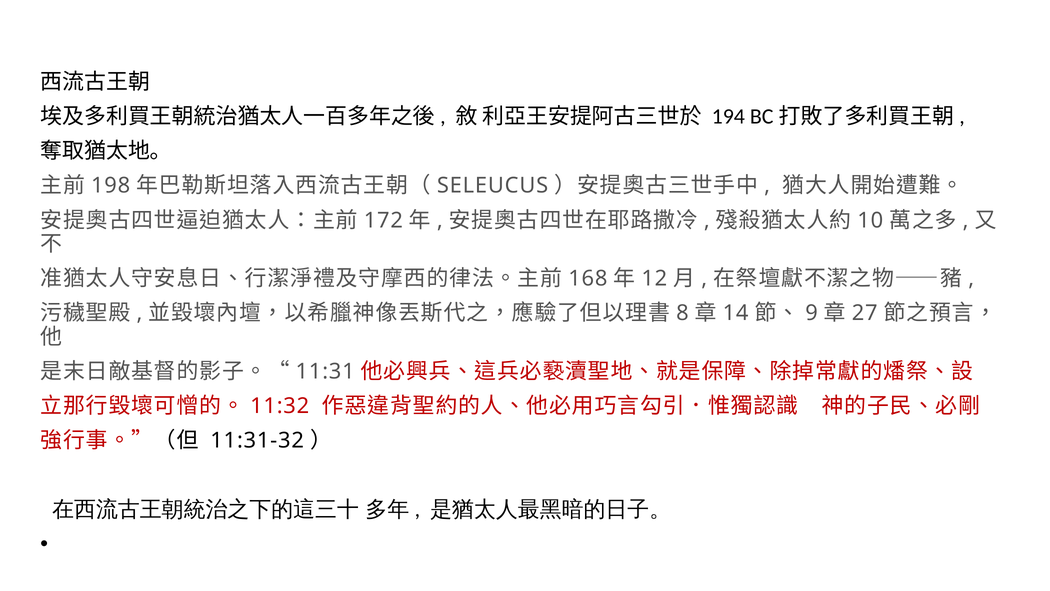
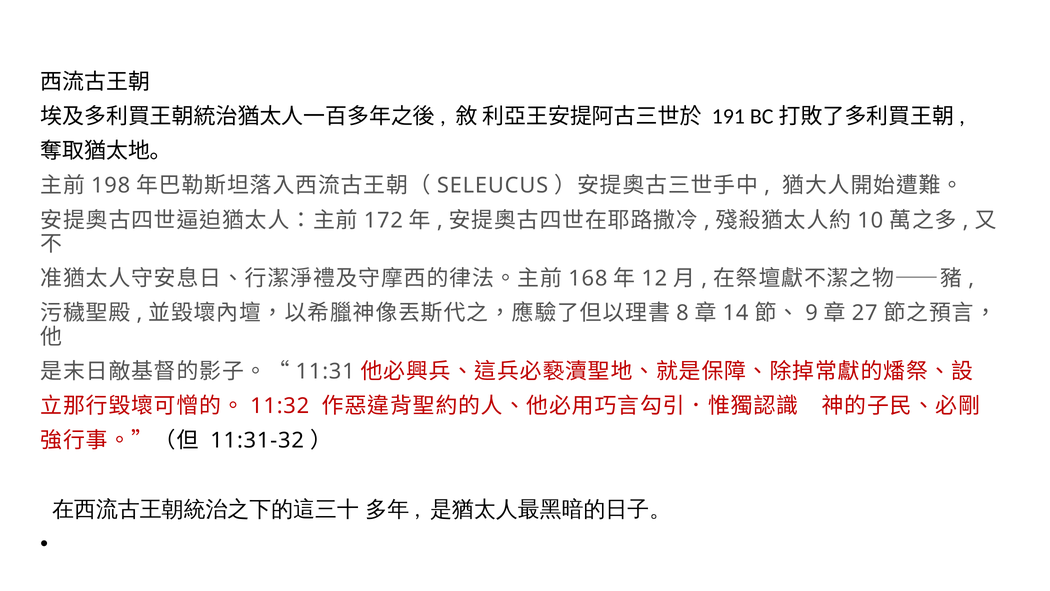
194: 194 -> 191 (728, 116)
